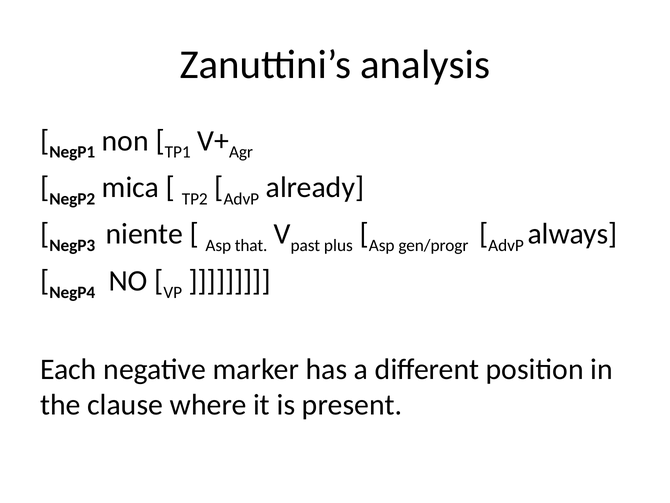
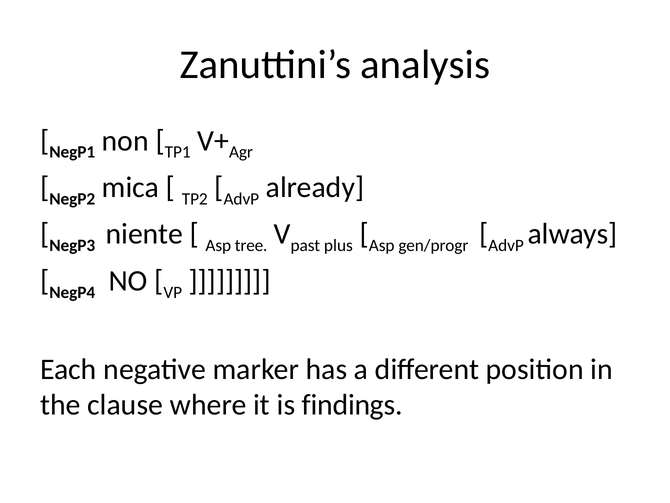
that: that -> tree (251, 245)
present: present -> findings (352, 405)
